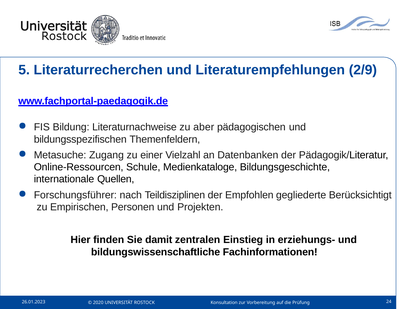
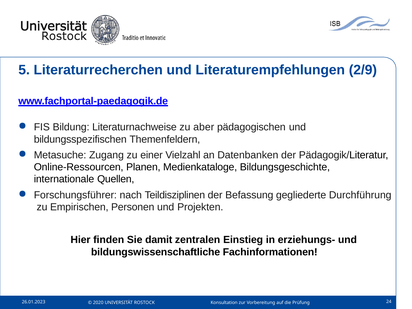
Schule: Schule -> Planen (143, 167)
Empfohlen: Empfohlen -> Befassung (249, 195)
Berücksichtigt: Berücksichtigt -> Durchführung (360, 195)
